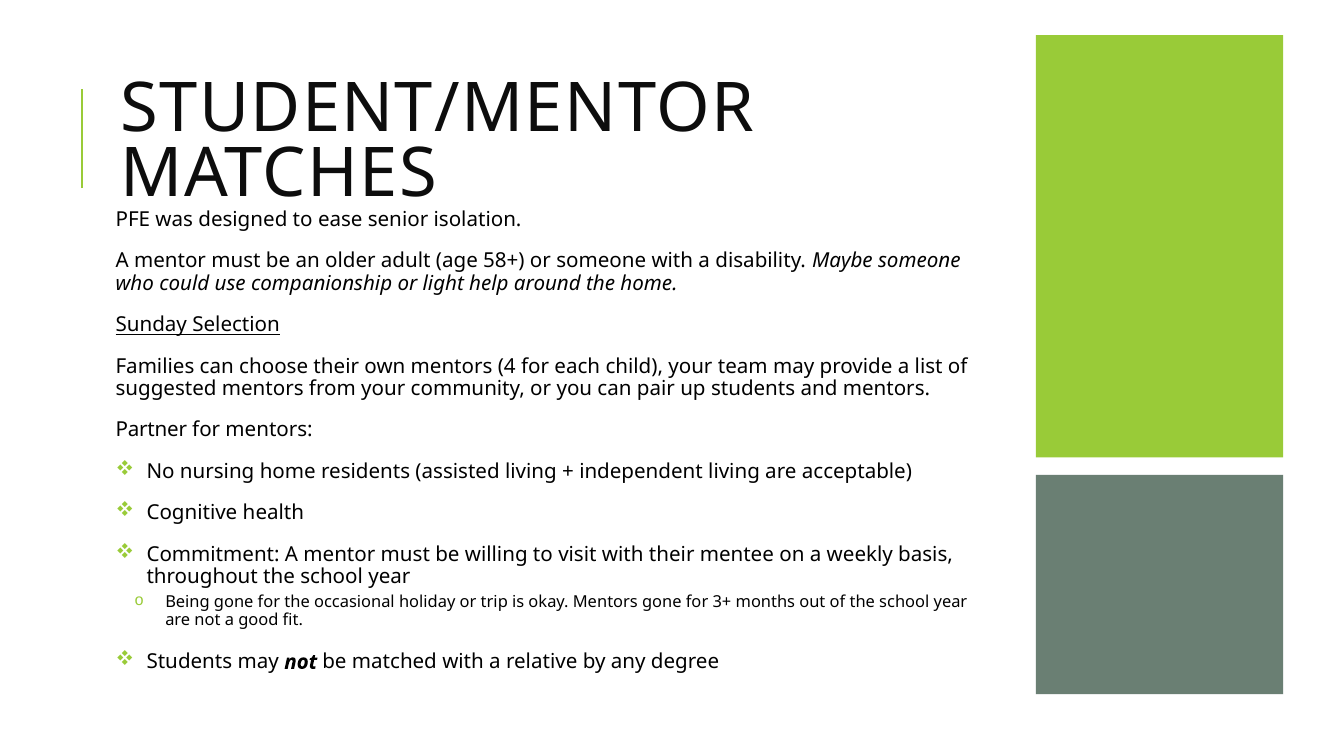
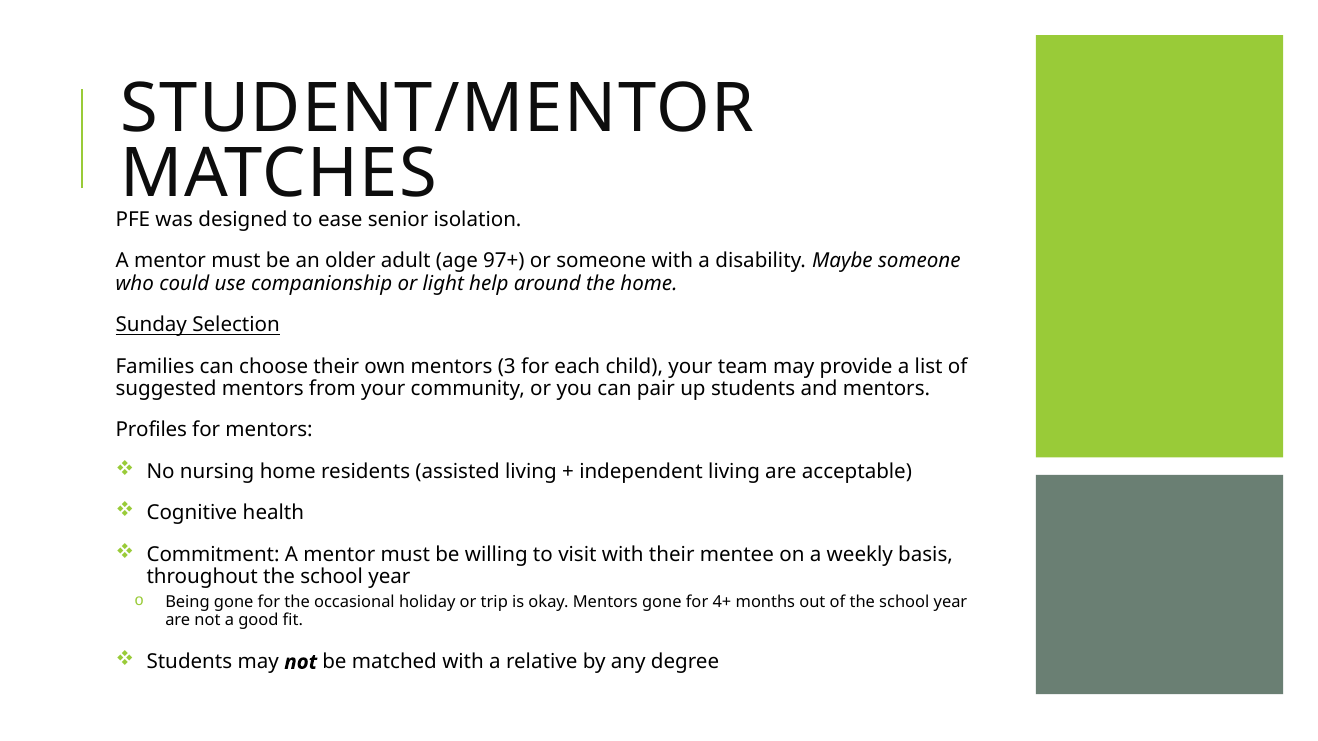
58+: 58+ -> 97+ (504, 261)
4: 4 -> 3 (507, 367)
Partner: Partner -> Profiles (151, 430)
3+: 3+ -> 4+ (722, 603)
